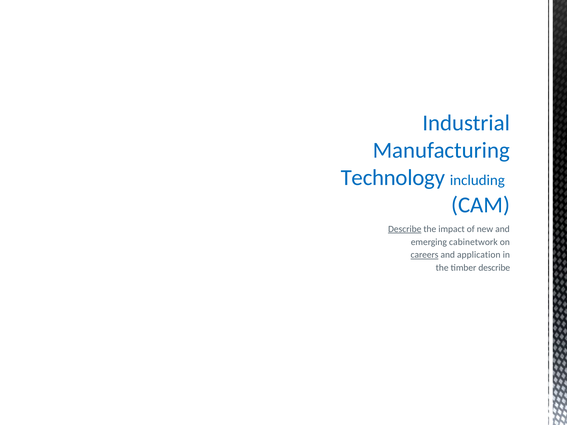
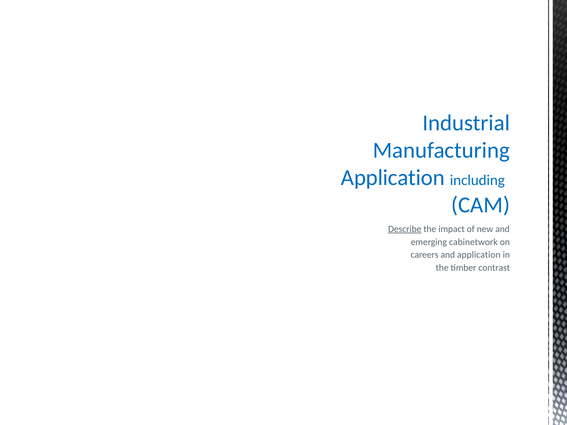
Technology: Technology -> Application (393, 178)
careers underline: present -> none (425, 255)
timber describe: describe -> contrast (494, 268)
